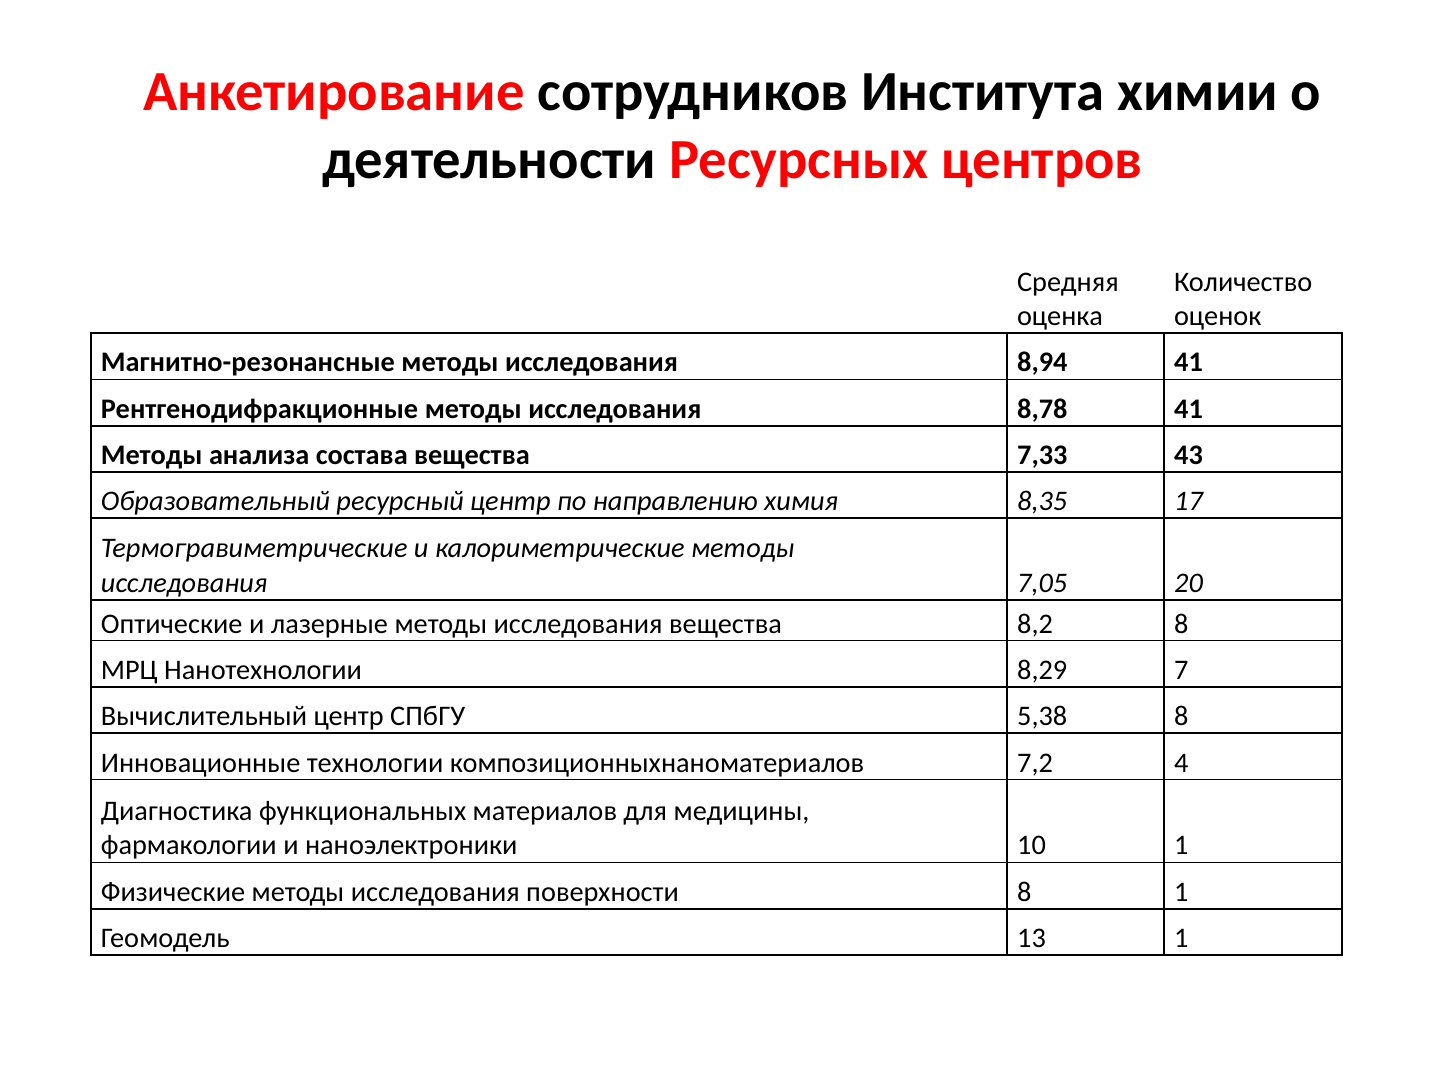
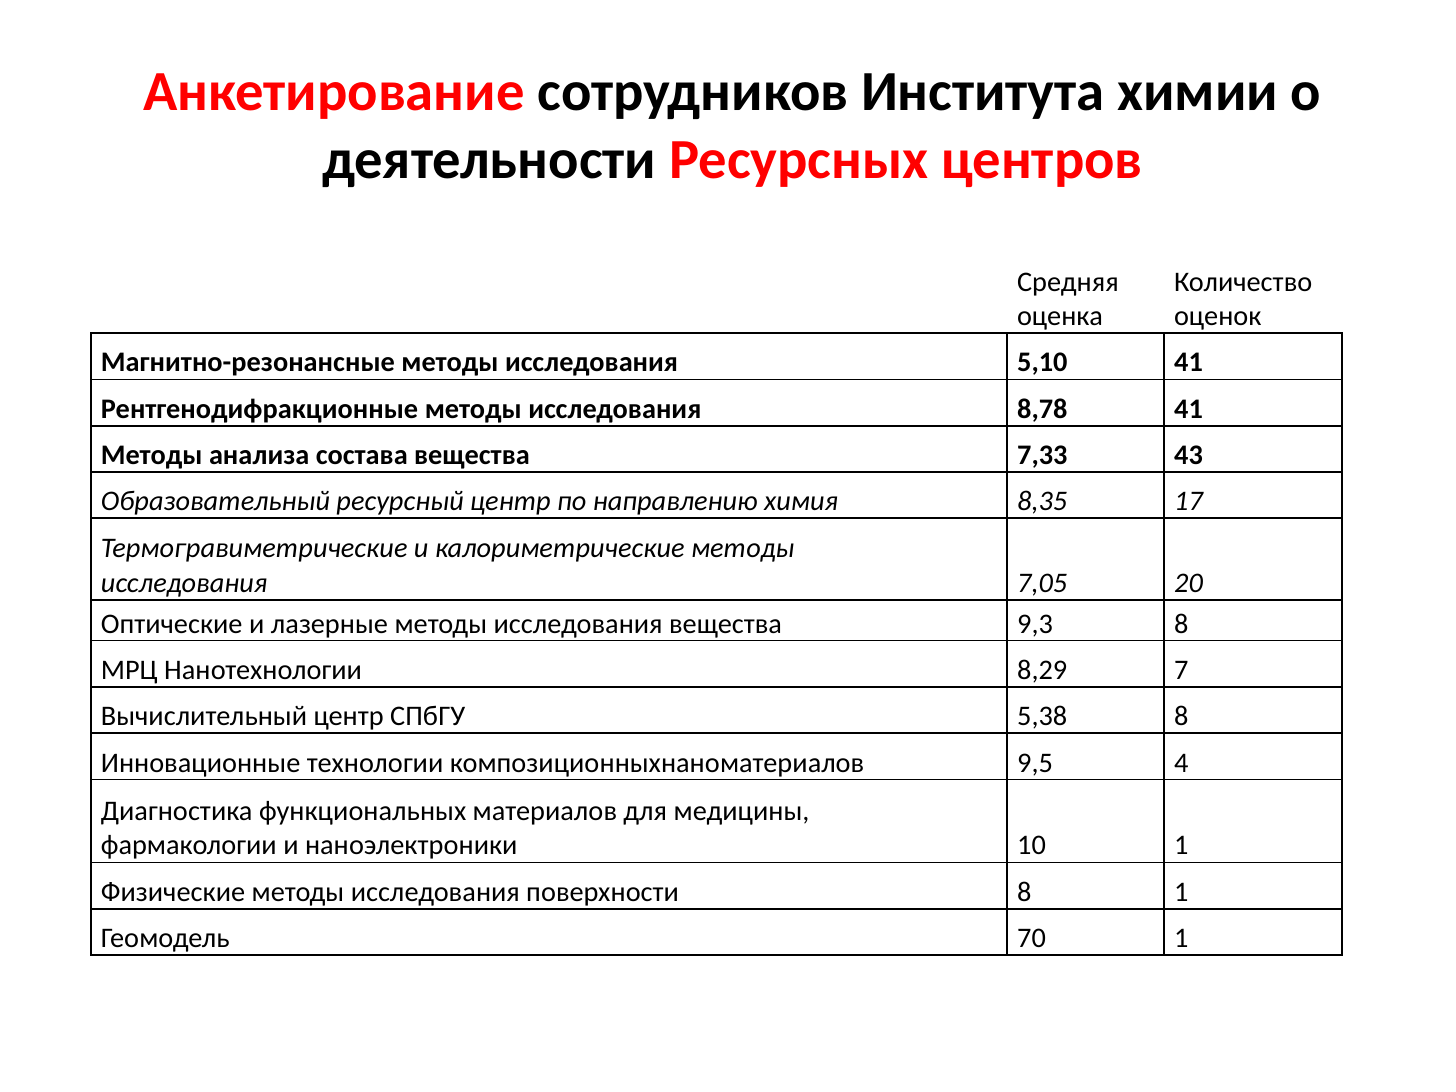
8,94: 8,94 -> 5,10 (1042, 363)
8,2: 8,2 -> 9,3 (1035, 624)
7,2: 7,2 -> 9,5 (1035, 763)
13: 13 -> 70 (1032, 938)
